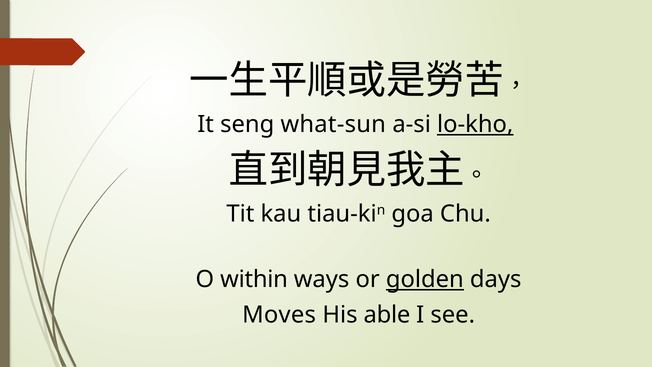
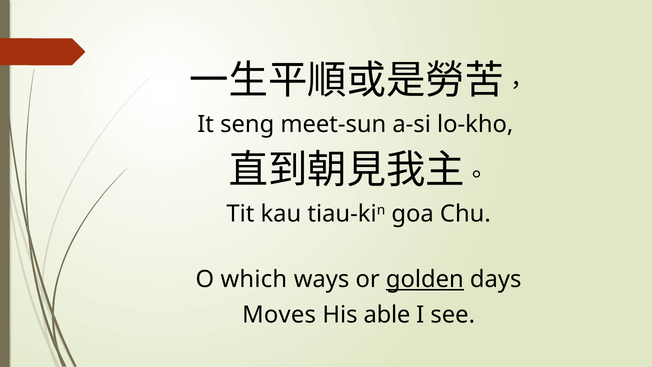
what-sun: what-sun -> meet-sun (333, 124)
lo-kho underline: present -> none (475, 124)
within: within -> which (254, 279)
